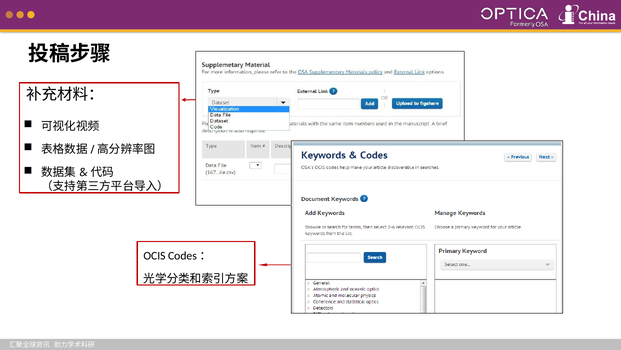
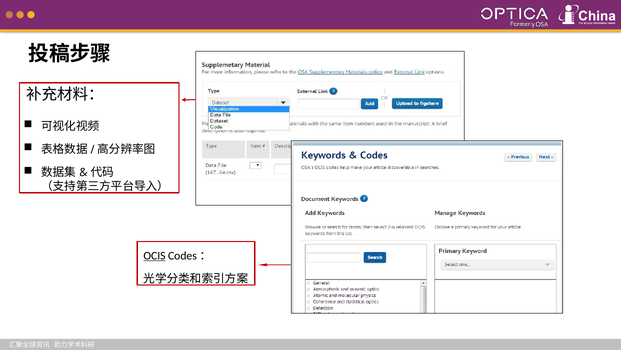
OCIS underline: none -> present (154, 255)
